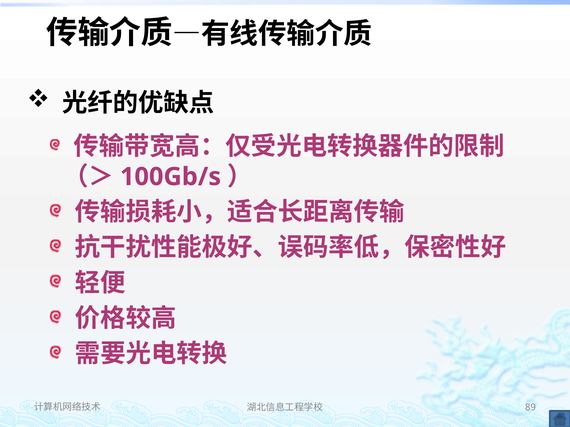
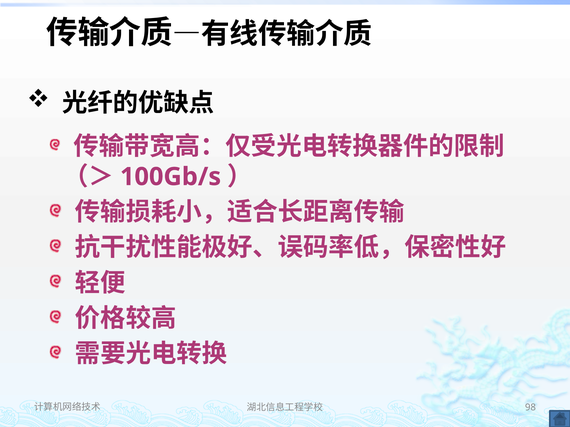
89: 89 -> 98 (530, 408)
